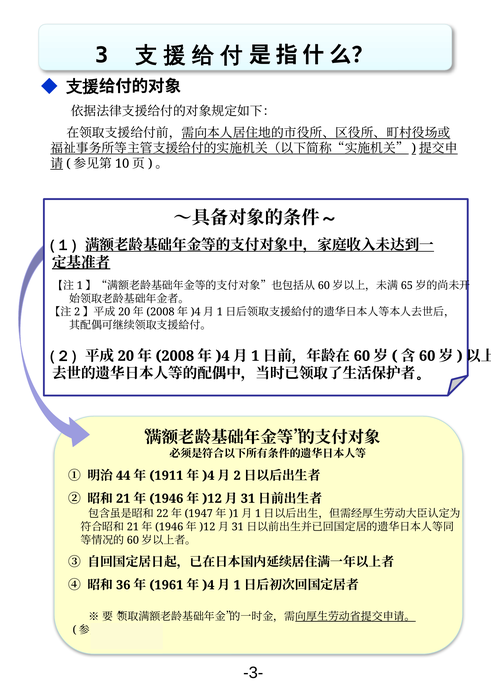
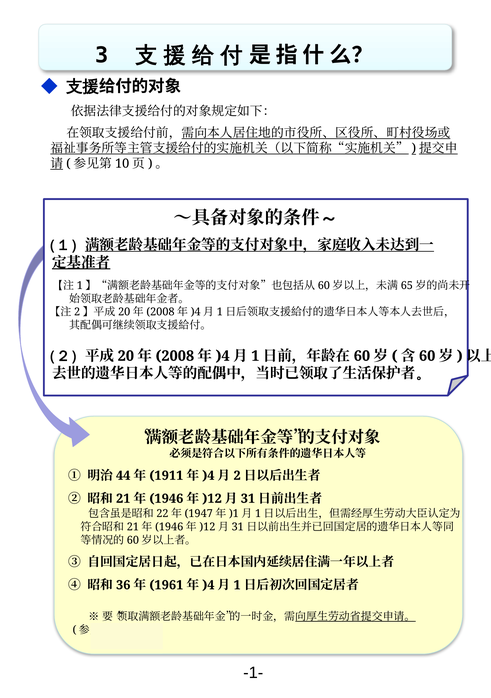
-3-: -3- -> -1- (253, 673)
